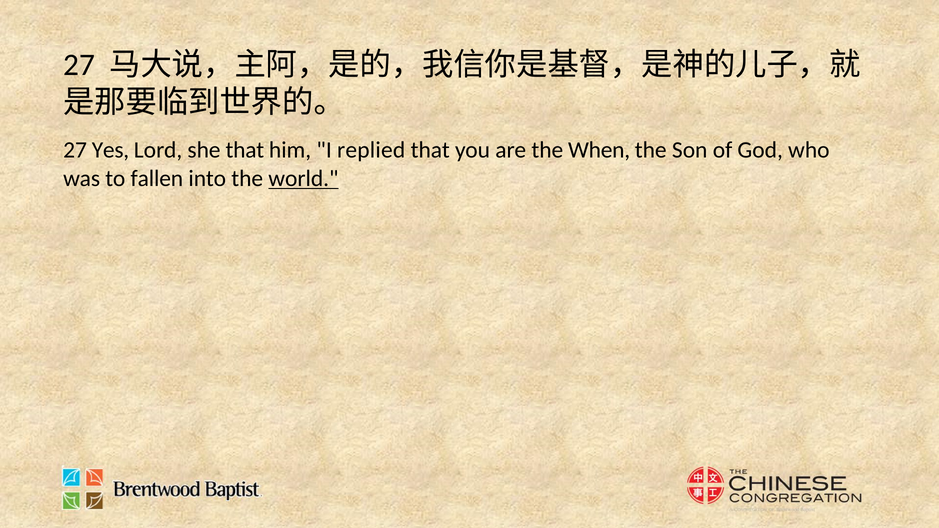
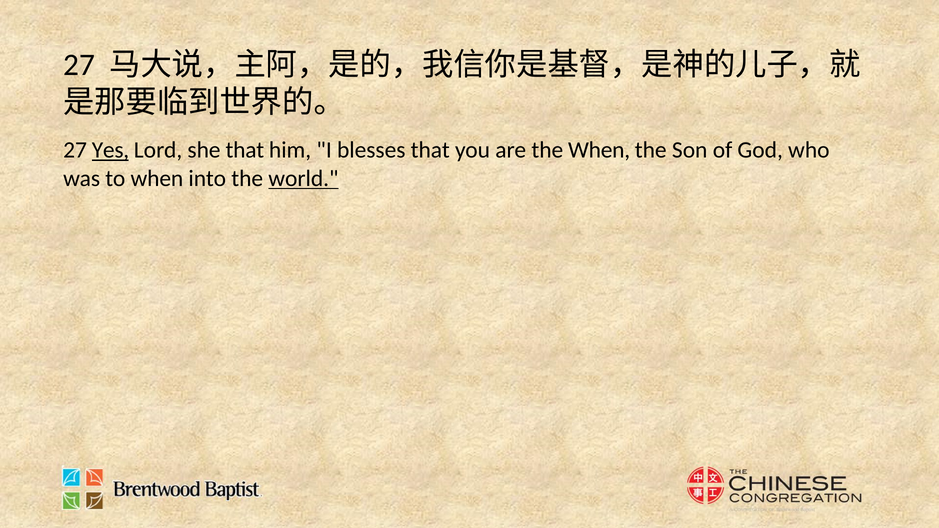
Yes underline: none -> present (110, 150)
replied: replied -> blesses (371, 150)
to fallen: fallen -> when (157, 178)
